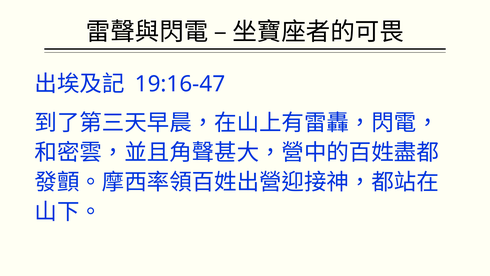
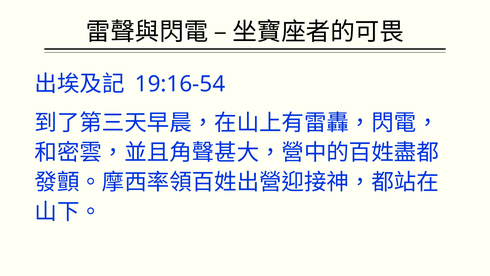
19:16-47: 19:16-47 -> 19:16-54 (180, 84)
